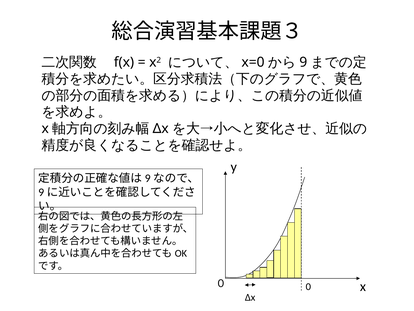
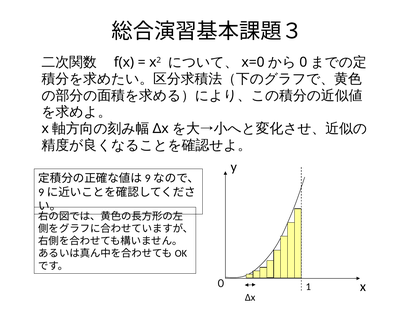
9: 9 -> 0 (303, 62)
0: 0 -> 1 (308, 286)
